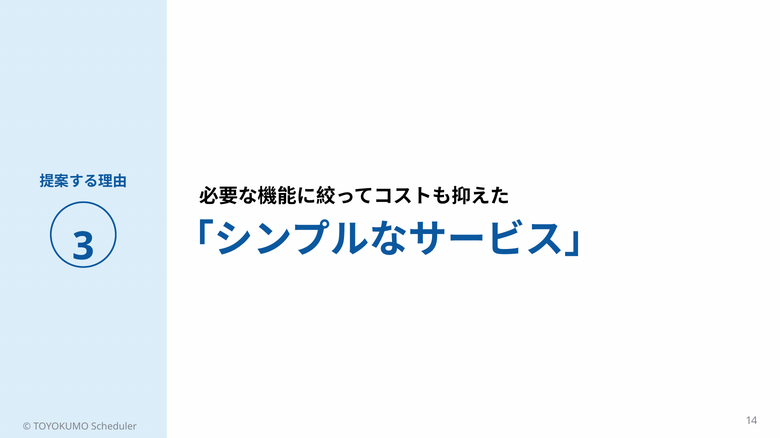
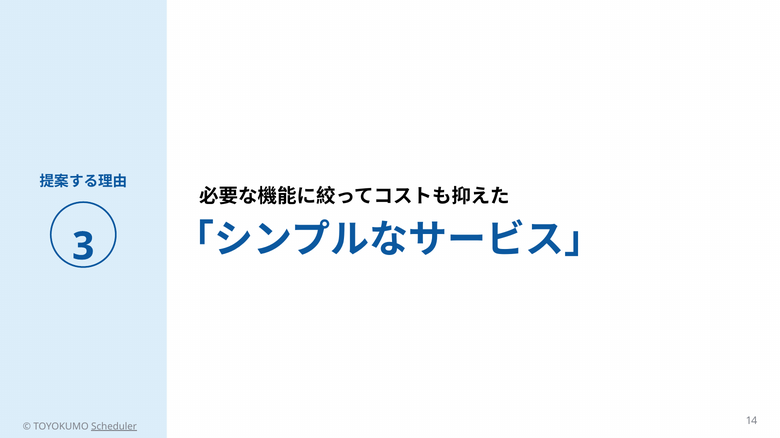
Scheduler underline: none -> present (114, 427)
